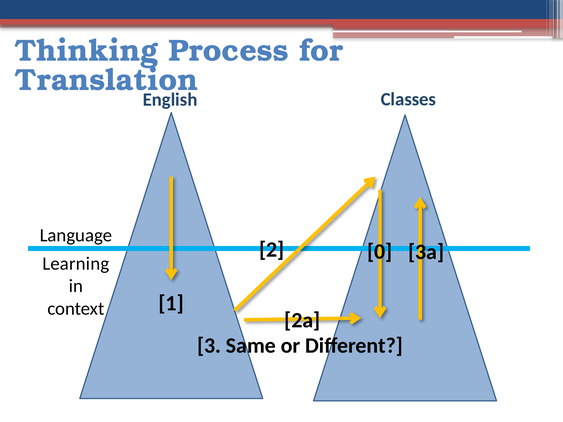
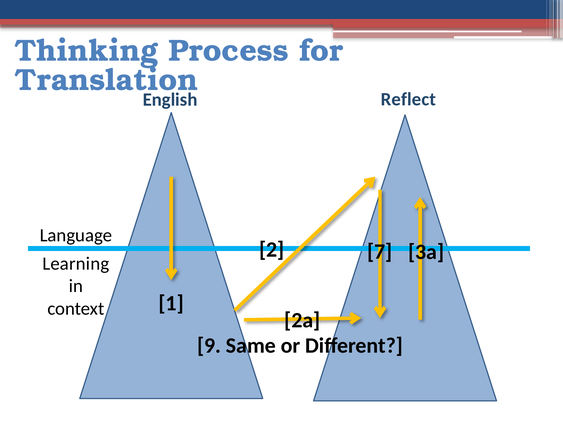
Classes: Classes -> Reflect (408, 100)
0: 0 -> 7 (380, 252)
3: 3 -> 9 (209, 346)
